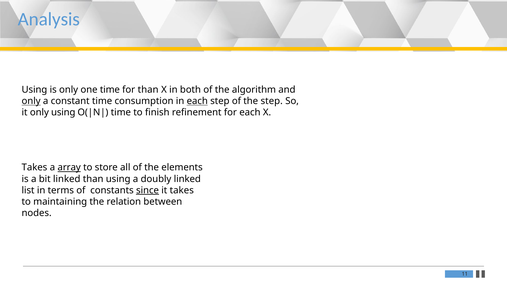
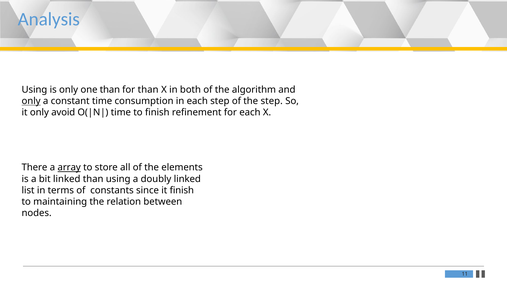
one time: time -> than (110, 90)
each underline: present -> none (197, 101)
only using: using -> avoid (63, 113)
Takes: Takes -> There (34, 168)
since underline: present -> none (148, 190)
it takes: takes -> finish (182, 190)
